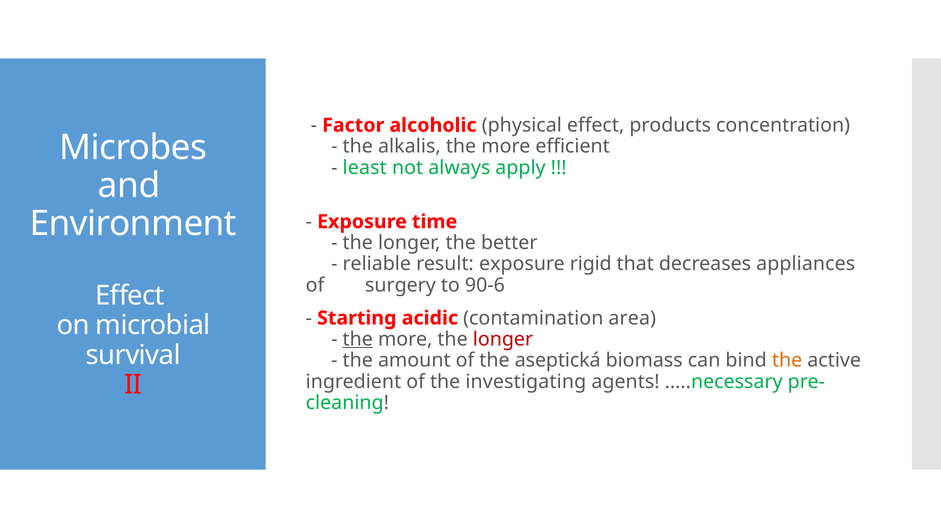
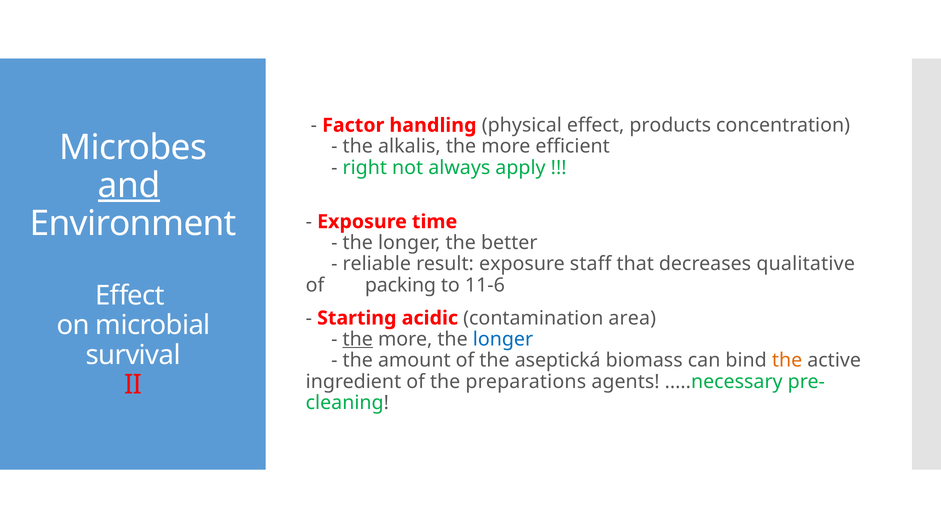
alcoholic: alcoholic -> handling (433, 125)
least: least -> right (365, 168)
and underline: none -> present (129, 186)
rigid: rigid -> staff (591, 264)
appliances: appliances -> qualitative (806, 264)
surgery: surgery -> packing (401, 285)
90-6: 90-6 -> 11-6 (485, 285)
longer colour: red -> blue (503, 339)
investigating: investigating -> preparations (526, 382)
